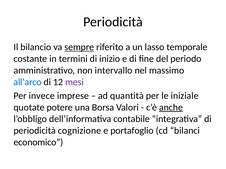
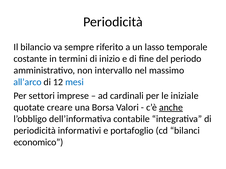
sempre underline: present -> none (79, 47)
mesi colour: purple -> blue (74, 82)
invece: invece -> settori (42, 96)
quantità: quantità -> cardinali (127, 96)
potere: potere -> creare (60, 108)
cognizione: cognizione -> informativi (80, 131)
